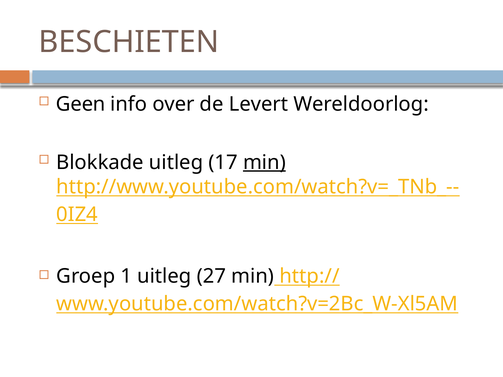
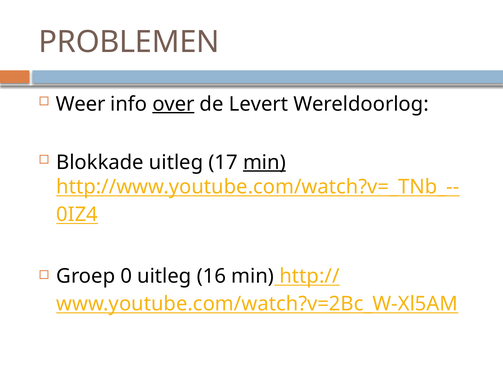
BESCHIETEN: BESCHIETEN -> PROBLEMEN (129, 42)
Geen: Geen -> Weer (81, 104)
over underline: none -> present (173, 104)
1: 1 -> 0 (126, 276)
27: 27 -> 16 (211, 276)
